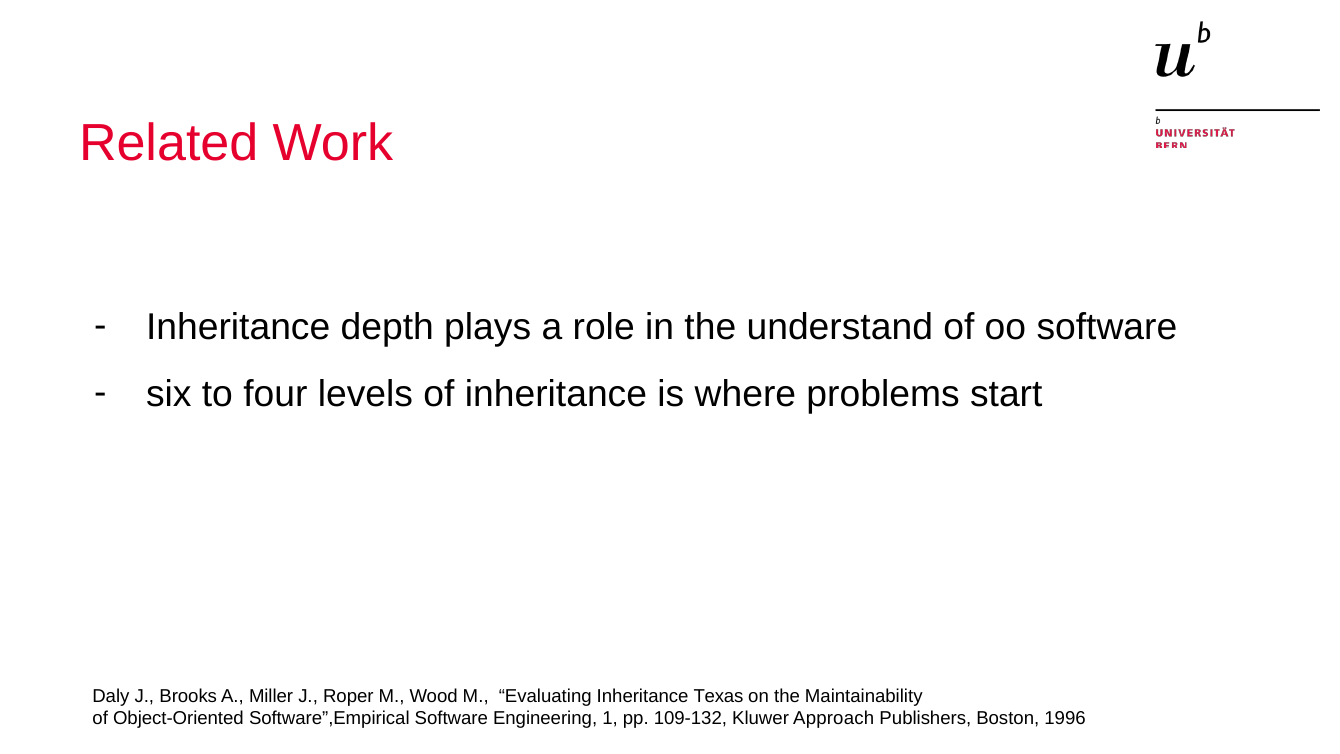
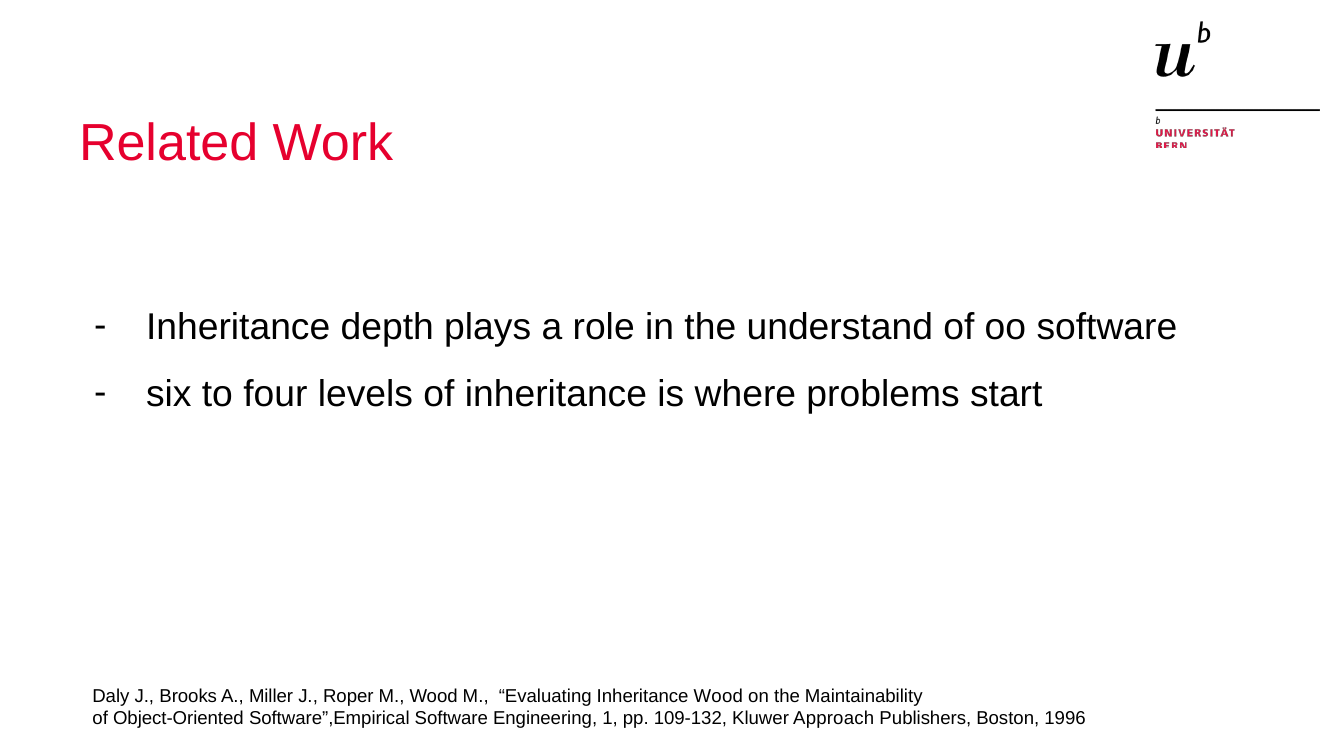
Inheritance Texas: Texas -> Wood (718, 696)
